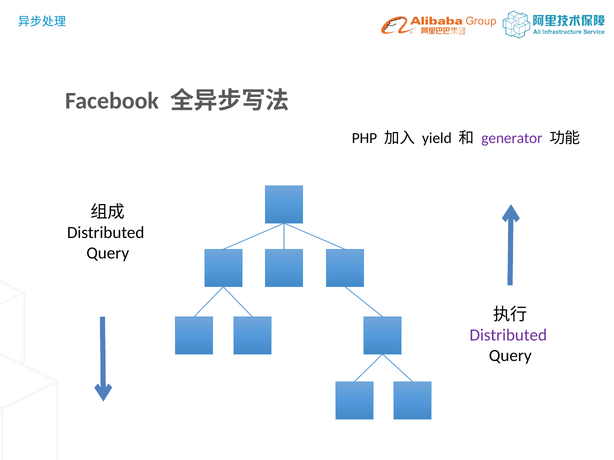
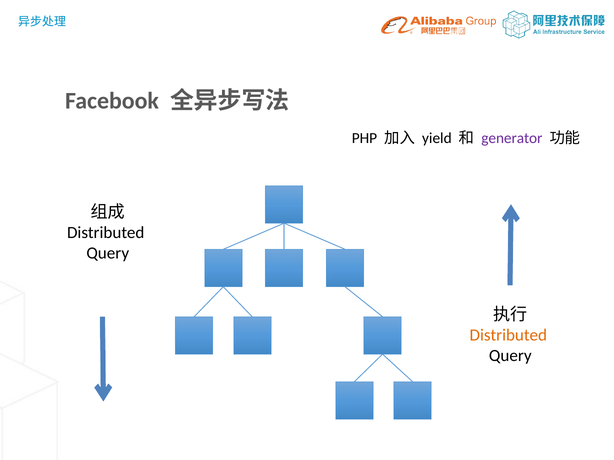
Distributed colour: purple -> orange (508, 336)
